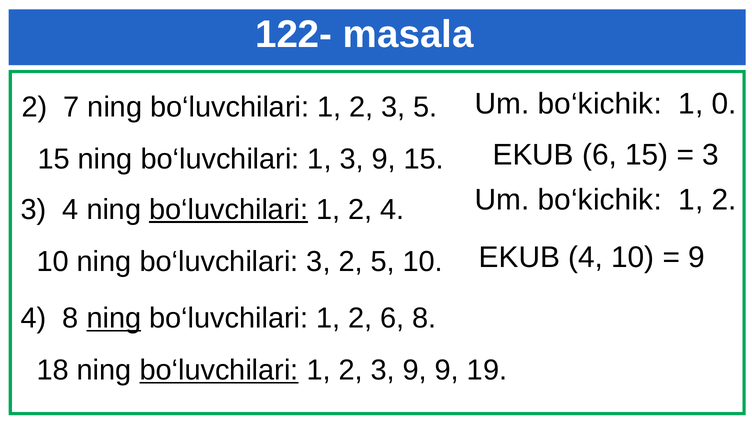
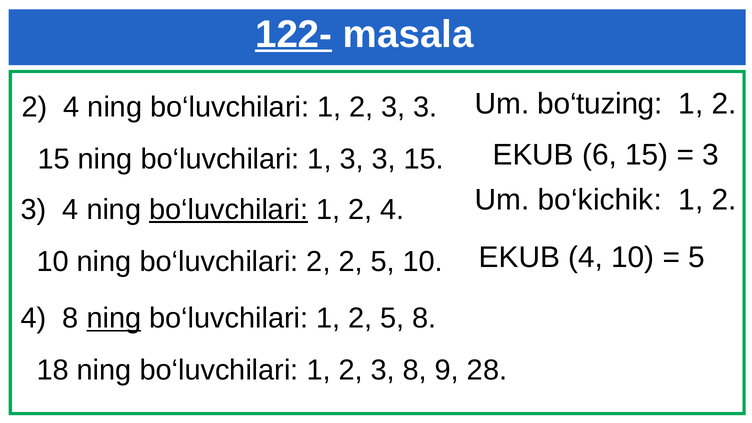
122- underline: none -> present (294, 34)
bo‘kichik: bo‘kichik -> bo‘tuzing (600, 104)
0: 0 -> 2 (724, 104)
7: 7 -> 4 (71, 107)
2 3 5: 5 -> 3 (425, 107)
1 3 9: 9 -> 3 (384, 159)
9: 9 -> 5 (697, 258)
bo‘luvchilari 3: 3 -> 2 (319, 262)
1 2 6: 6 -> 5 (392, 318)
bo‘luvchilari underline: present -> none (219, 370)
2 3 9: 9 -> 8 (415, 370)
19: 19 -> 28 (487, 370)
